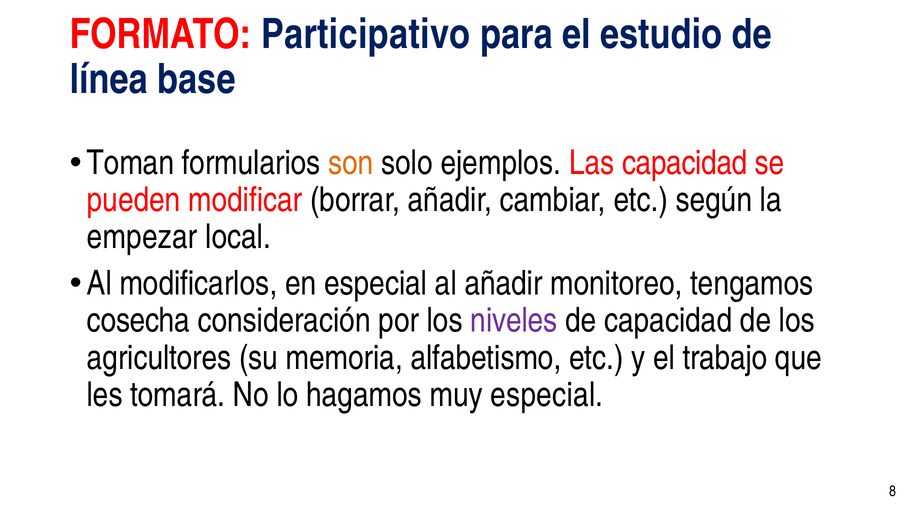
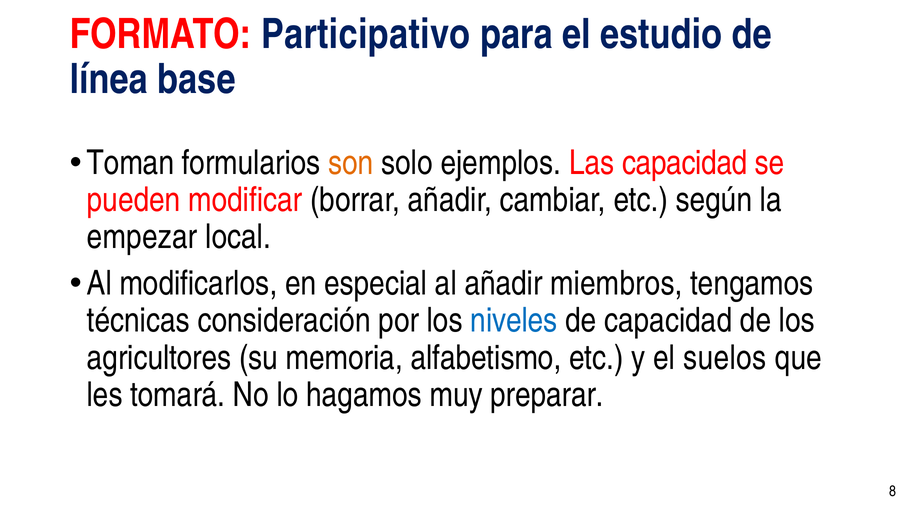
monitoreo: monitoreo -> miembros (616, 284)
cosecha: cosecha -> técnicas (138, 321)
niveles colour: purple -> blue (514, 321)
trabajo: trabajo -> suelos (725, 358)
muy especial: especial -> preparar (547, 395)
